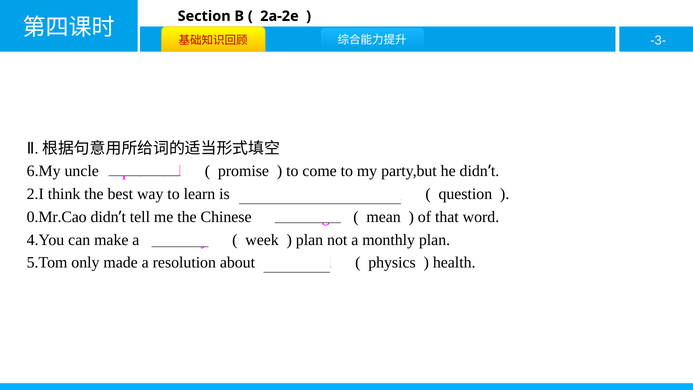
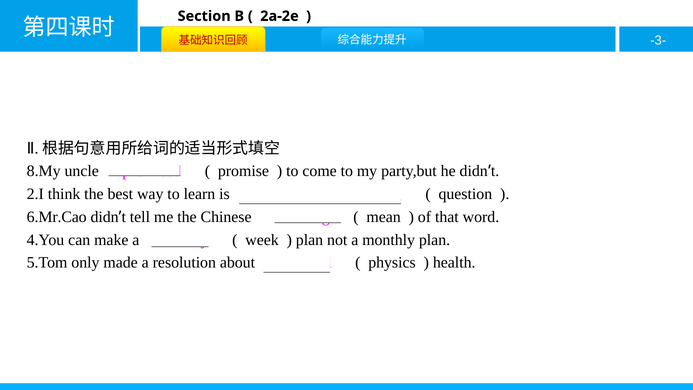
6.My: 6.My -> 8.My (44, 171)
0.Mr.Cao: 0.Mr.Cao -> 6.Mr.Cao (57, 217)
